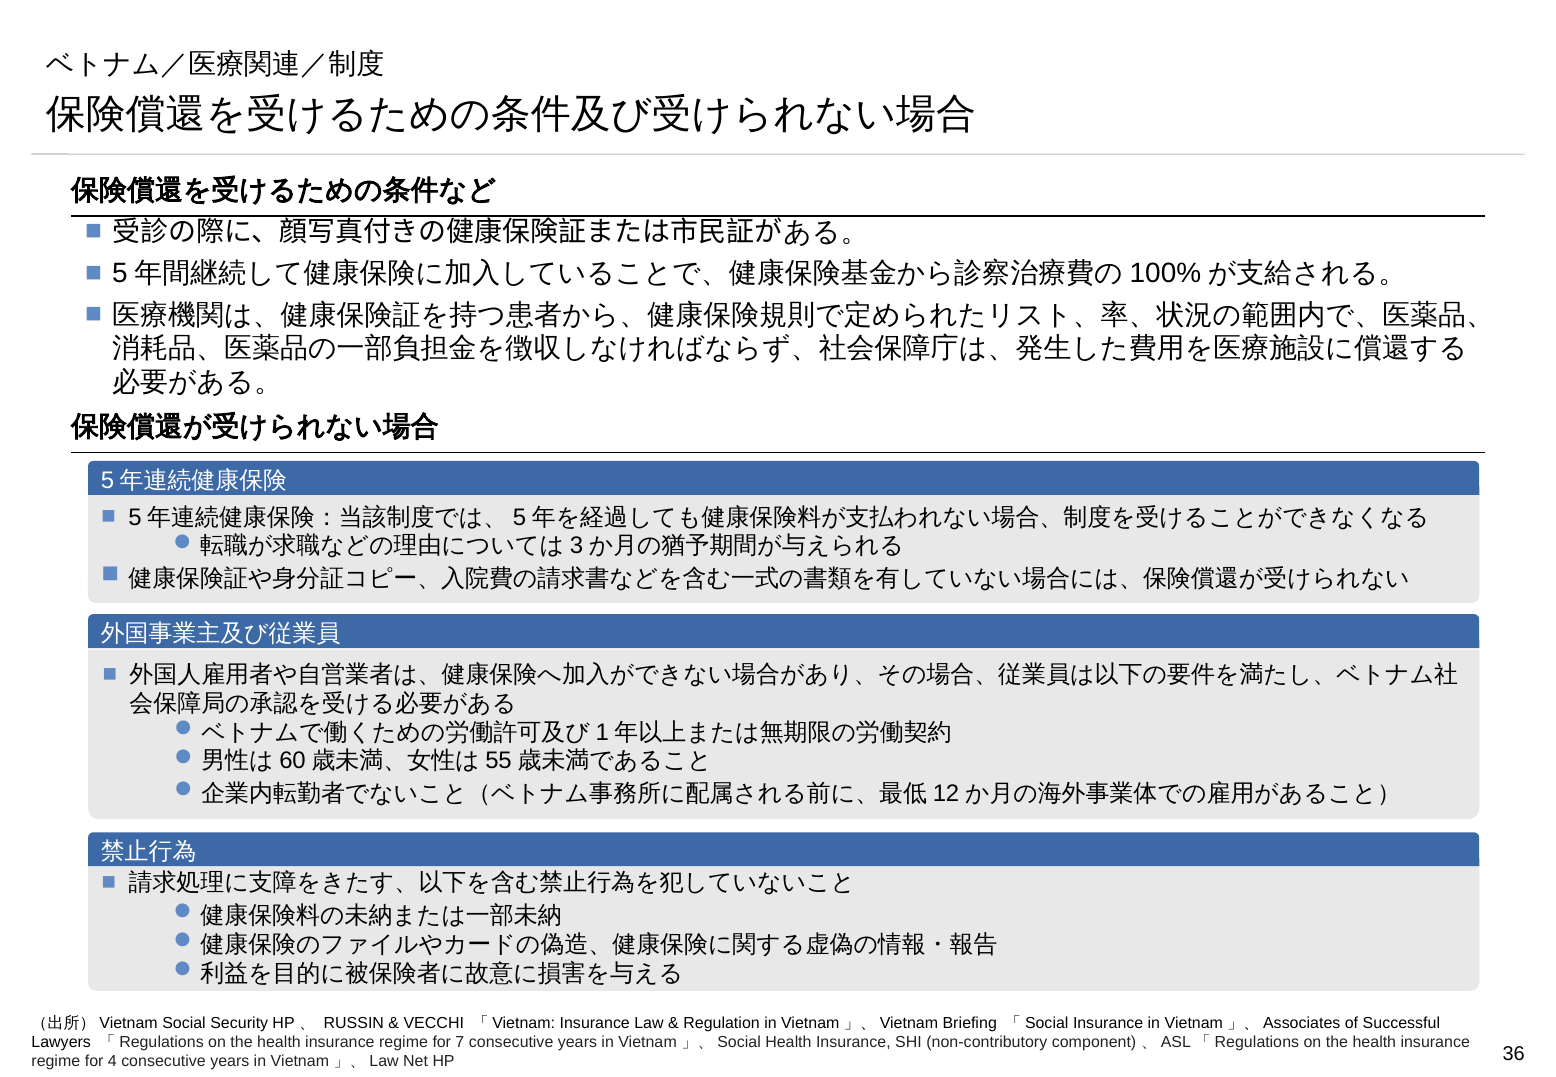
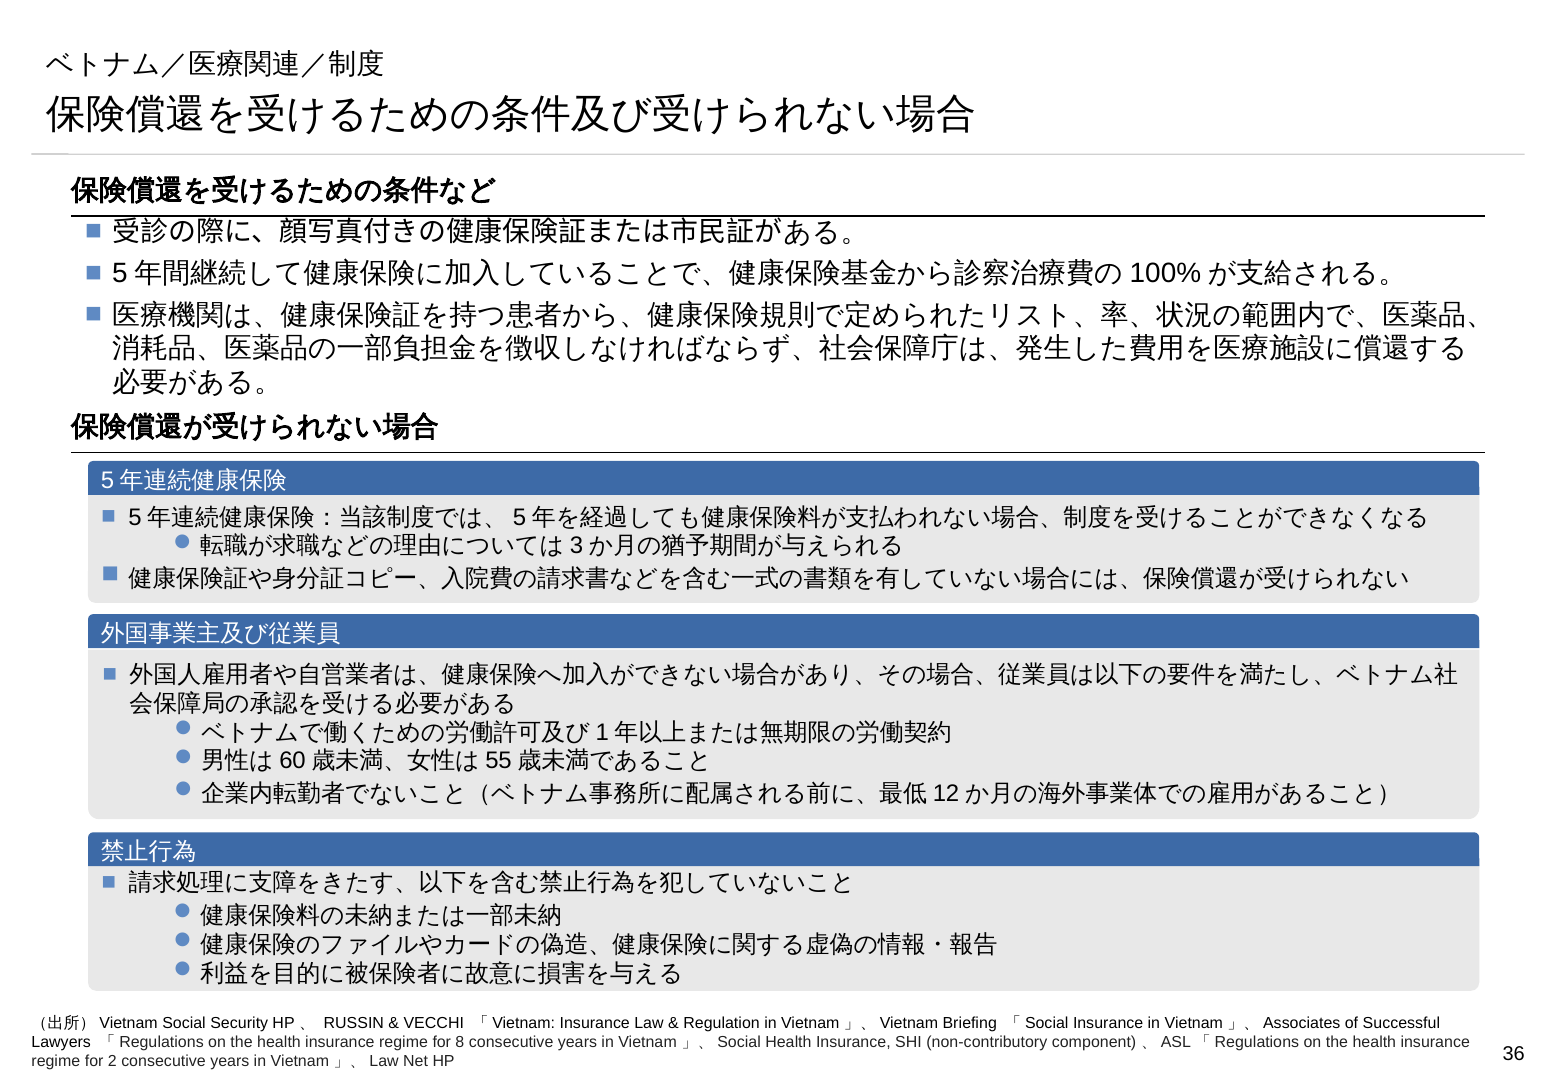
7: 7 -> 8 (460, 1042)
4: 4 -> 2 (112, 1061)
